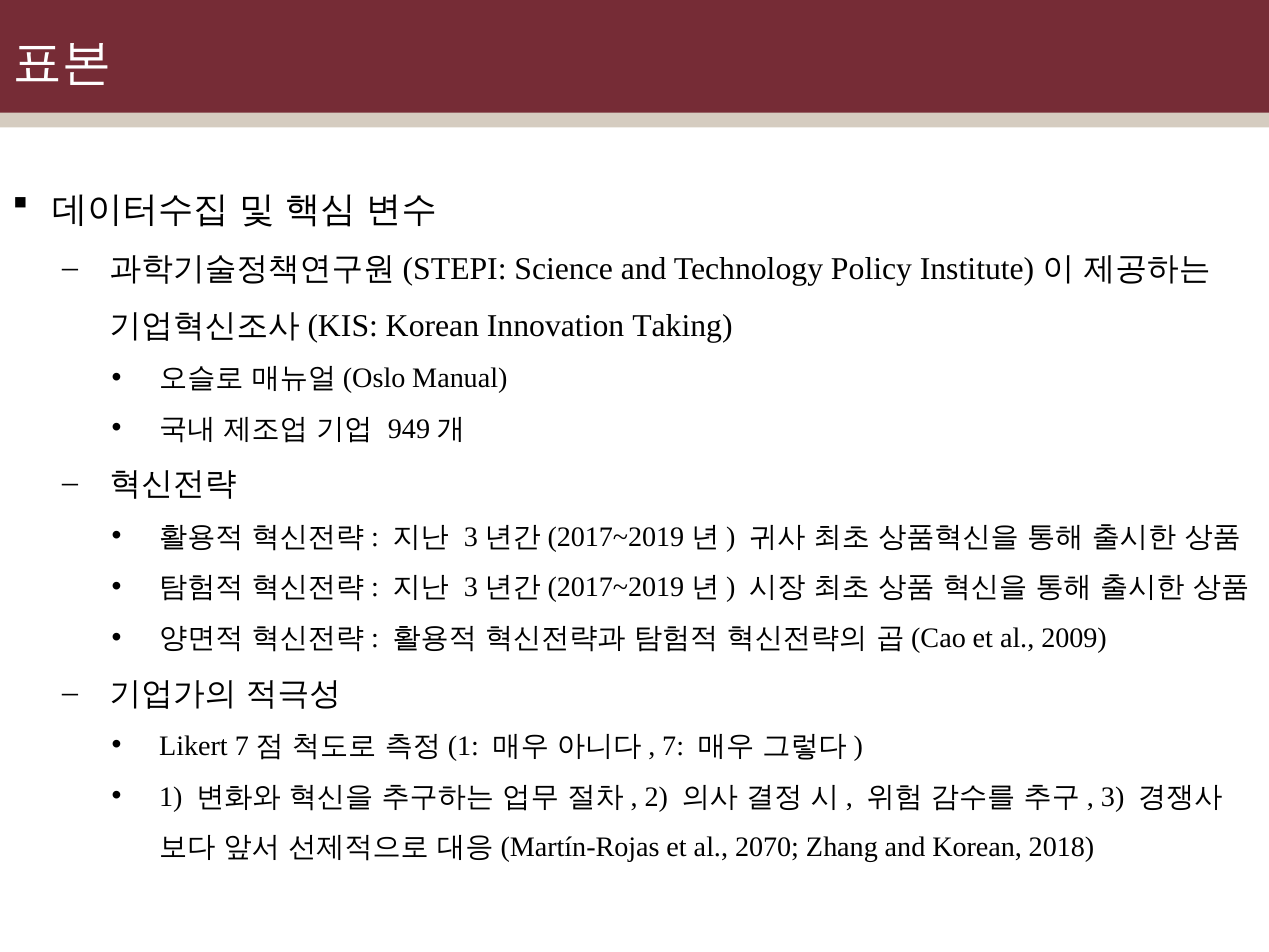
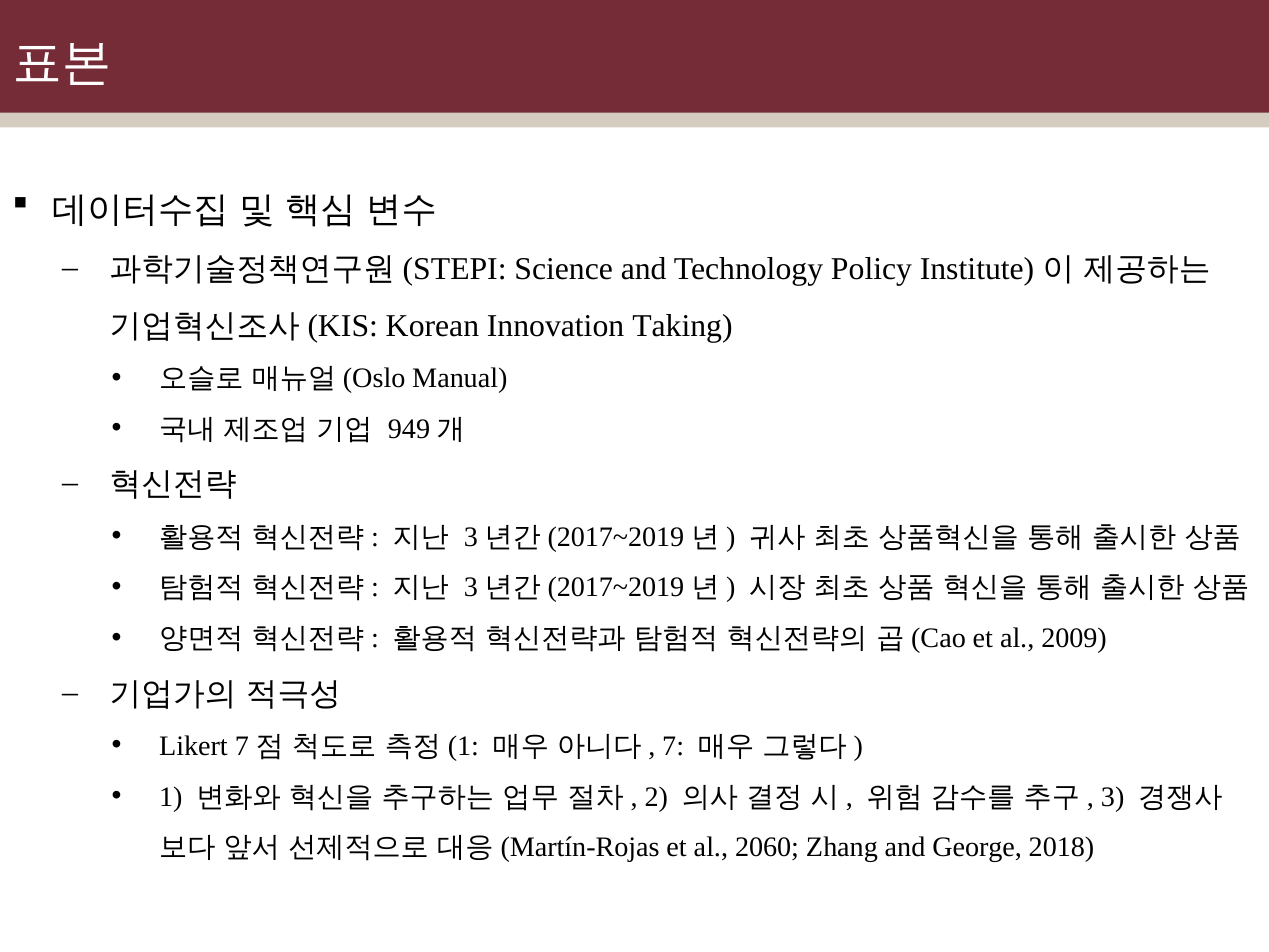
2070: 2070 -> 2060 (767, 847)
and Korean: Korean -> George (977, 847)
